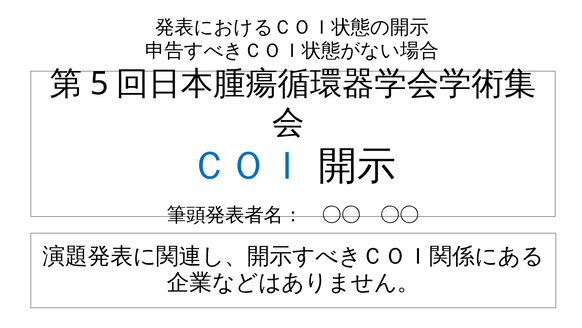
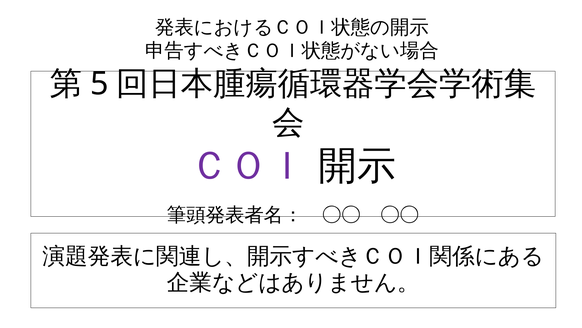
ＣＯＩ colour: blue -> purple (248, 166)
